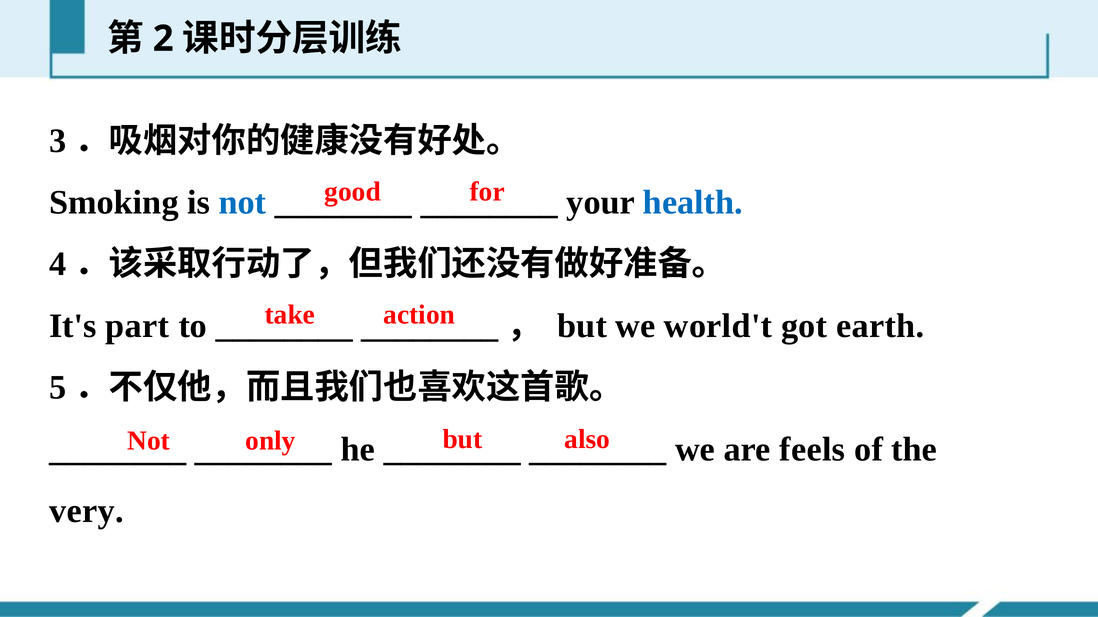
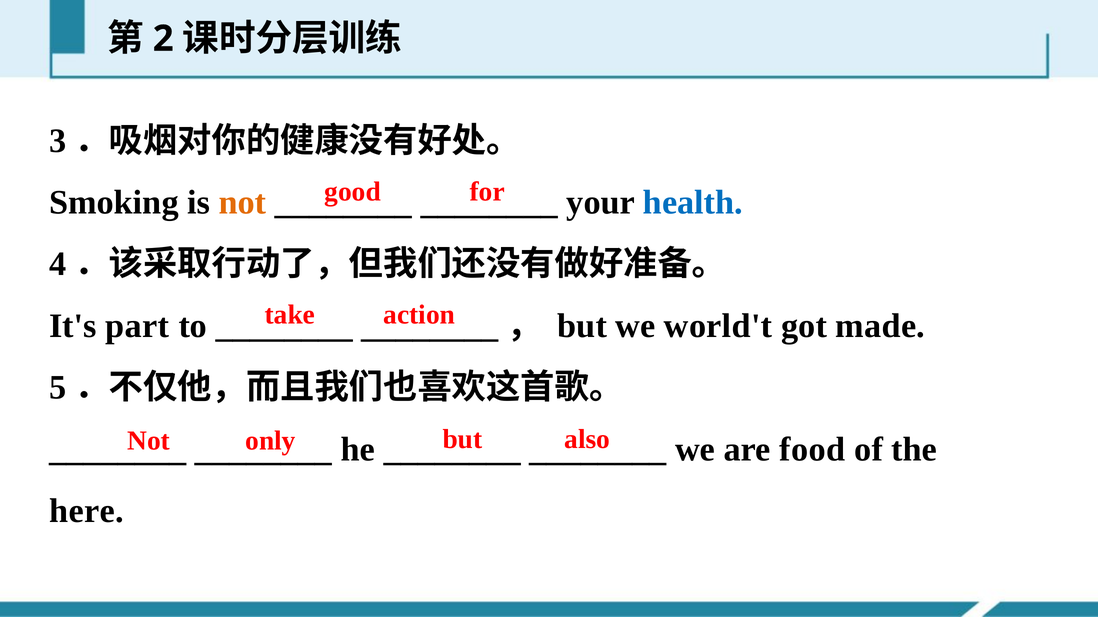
not colour: blue -> orange (242, 203)
earth: earth -> made (880, 326)
feels: feels -> food (812, 450)
very: very -> here (87, 511)
